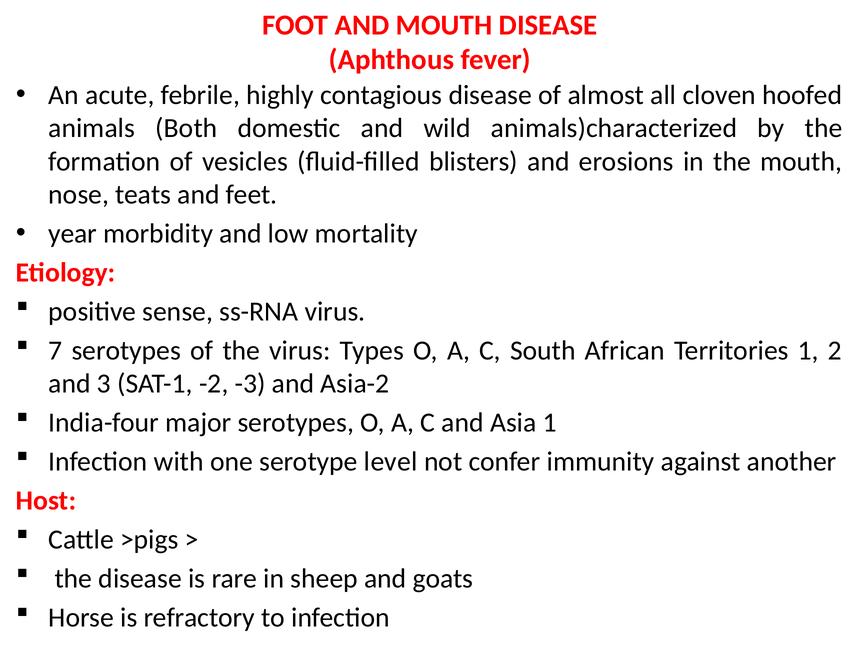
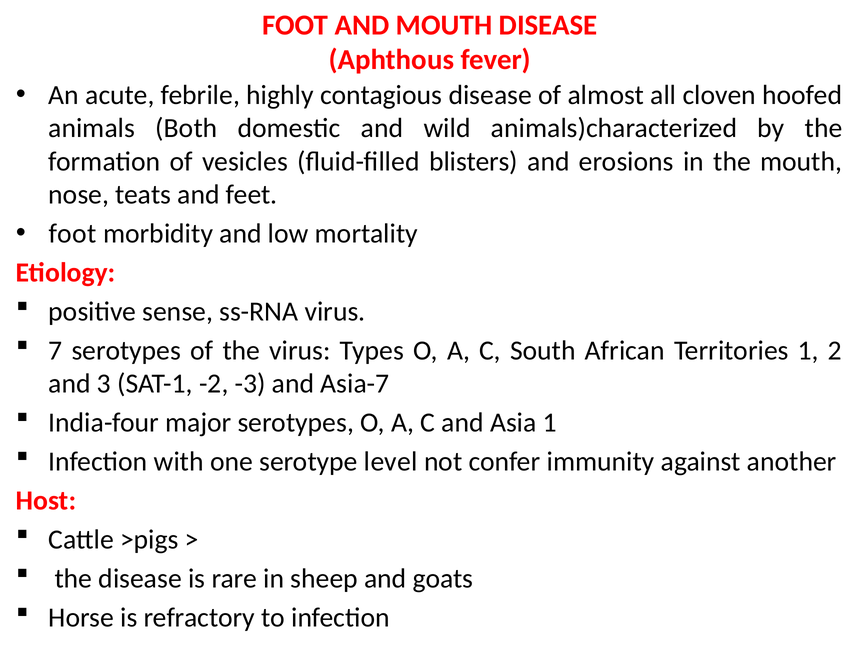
year: year -> foot (72, 234)
Asia-2: Asia-2 -> Asia-7 (355, 384)
